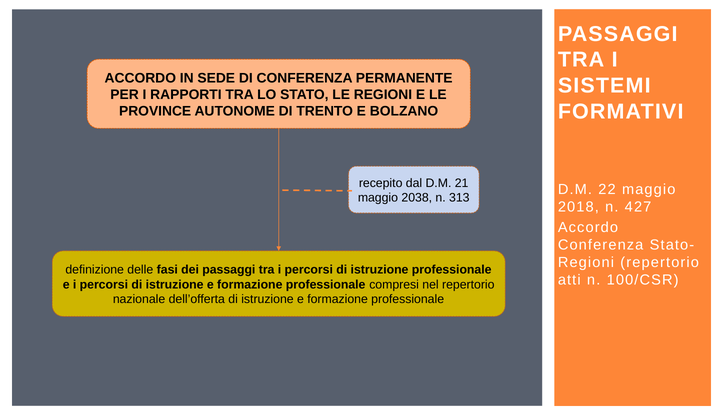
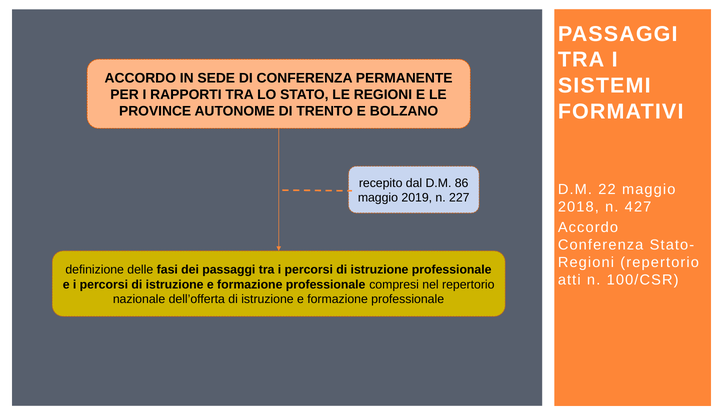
21: 21 -> 86 (462, 183)
2038: 2038 -> 2019 (417, 198)
313: 313 -> 227 (459, 198)
